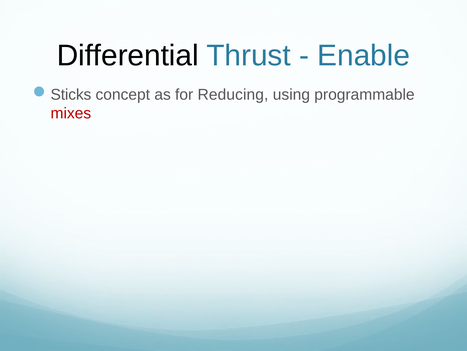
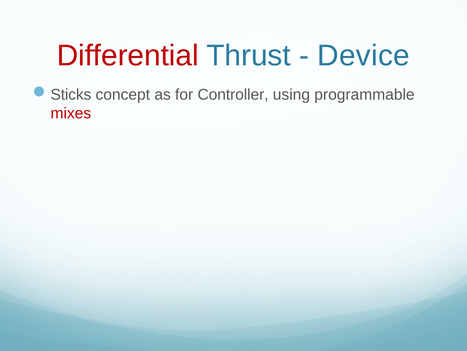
Differential colour: black -> red (128, 56)
Enable: Enable -> Device (364, 56)
Reducing: Reducing -> Controller (233, 94)
